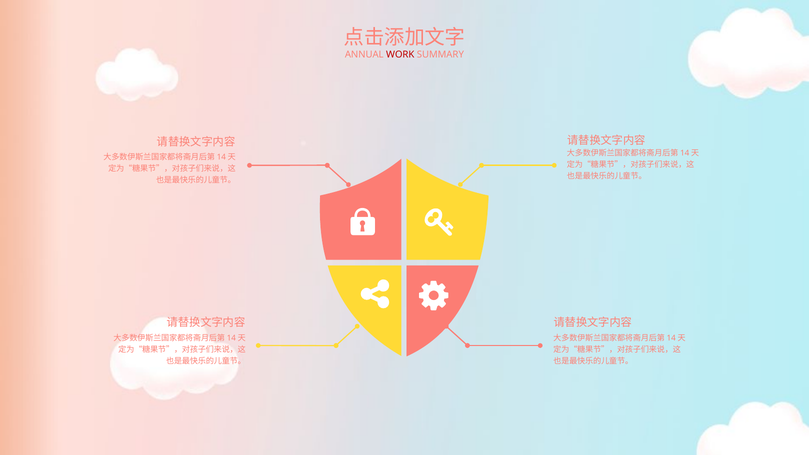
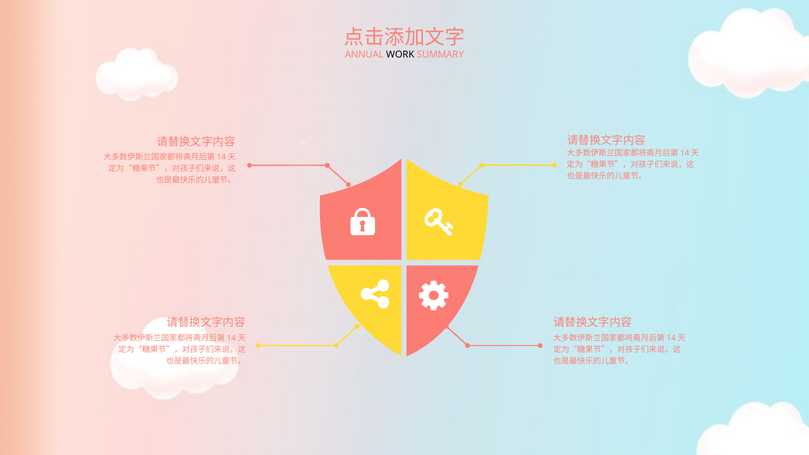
WORK colour: red -> black (400, 55)
